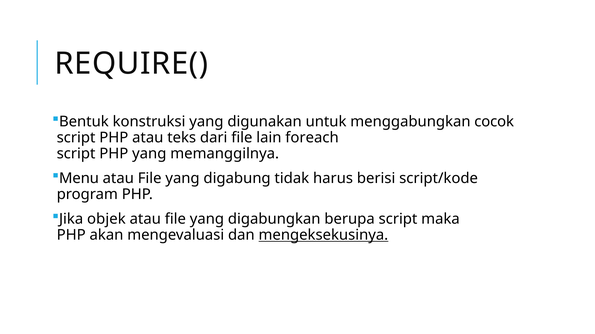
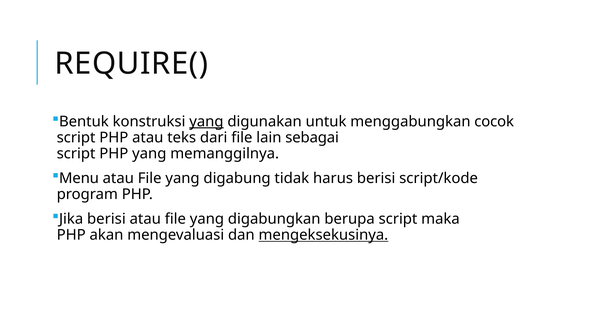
yang underline: none -> present (206, 122)
foreach: foreach -> sebagai (312, 138)
Jika objek: objek -> berisi (106, 219)
